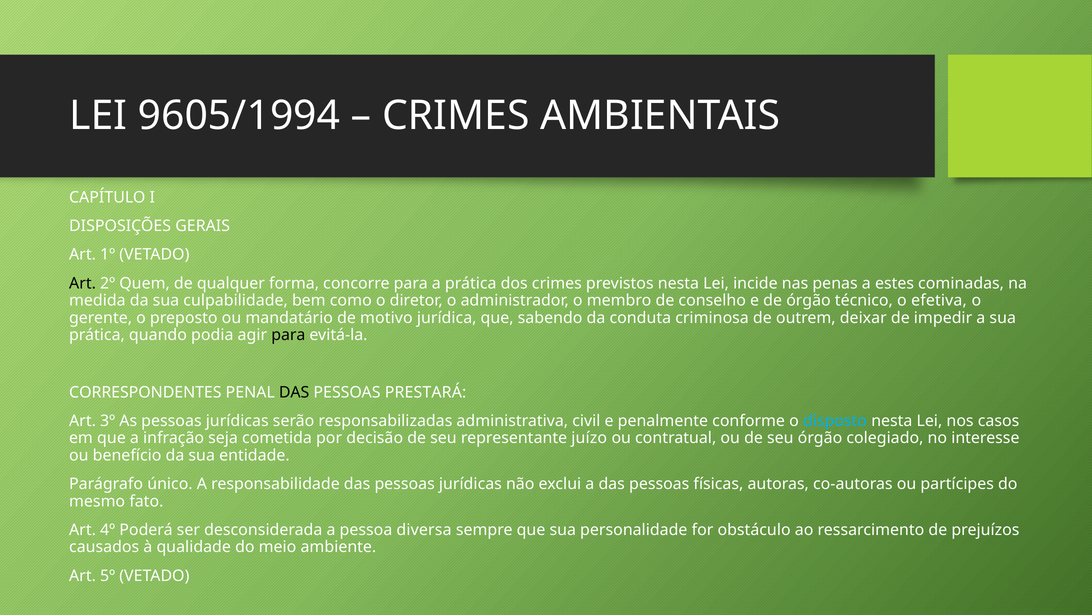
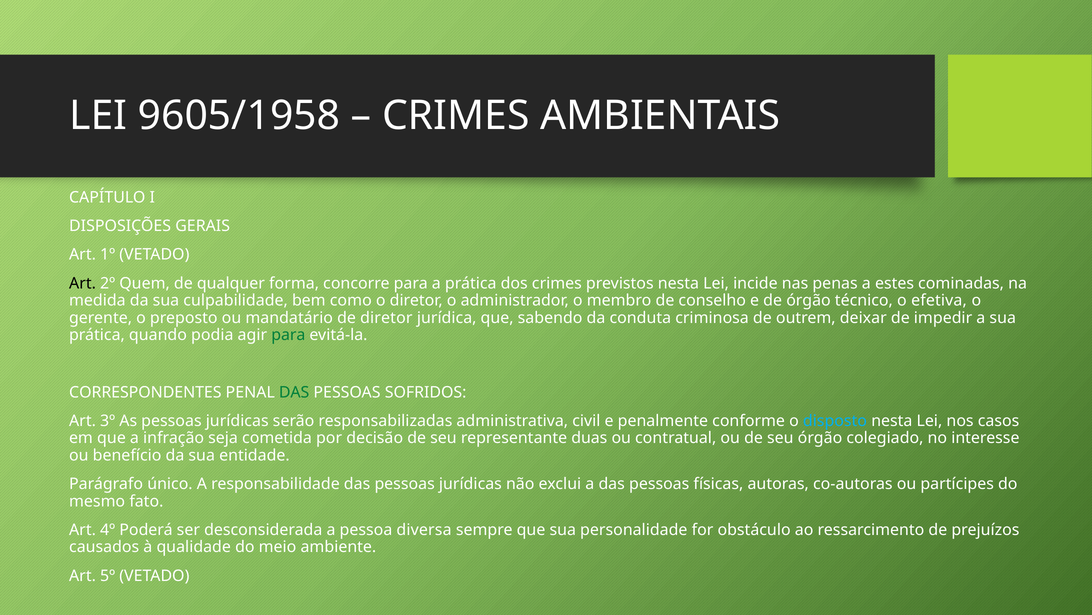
9605/1994: 9605/1994 -> 9605/1958 (239, 116)
de motivo: motivo -> diretor (386, 318)
para colour: black -> green (288, 335)
DAS colour: black -> green (294, 392)
PRESTARÁ: PRESTARÁ -> SOFRIDOS (426, 392)
juízo: juízo -> duas (589, 438)
